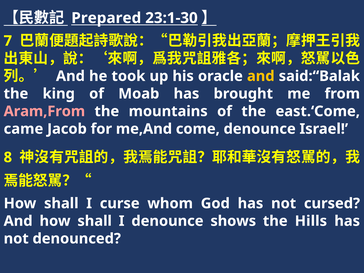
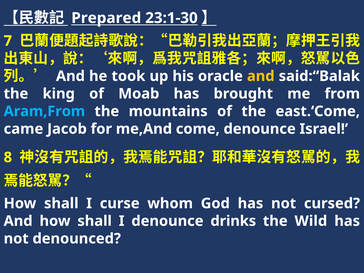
Aram,From colour: pink -> light blue (44, 111)
shows: shows -> drinks (233, 221)
Hills: Hills -> Wild (311, 221)
